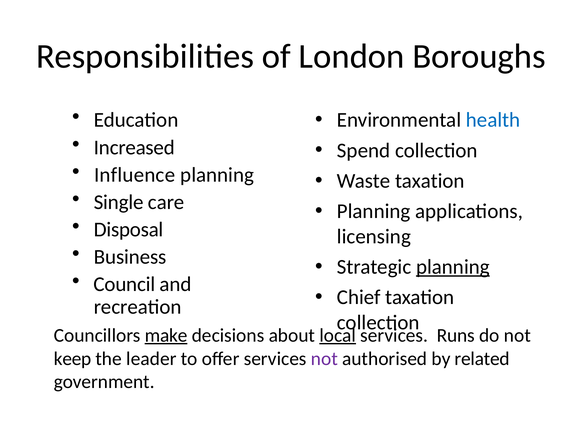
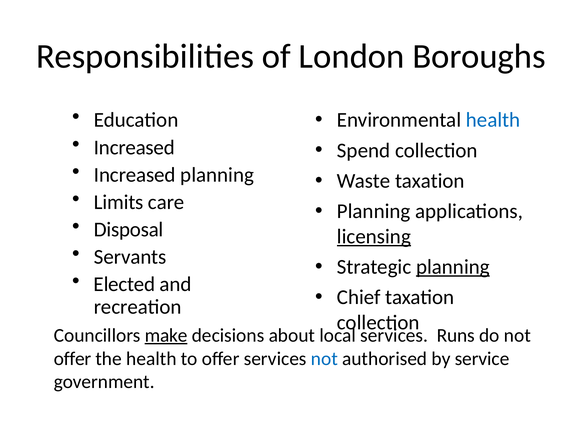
Influence: Influence -> Increased (135, 175)
Single: Single -> Limits (119, 202)
licensing underline: none -> present (374, 236)
Business: Business -> Servants (130, 257)
Council: Council -> Elected (124, 284)
local underline: present -> none (338, 335)
keep: keep -> offer (73, 358)
the leader: leader -> health (151, 358)
not colour: purple -> blue (324, 358)
related: related -> service (482, 358)
